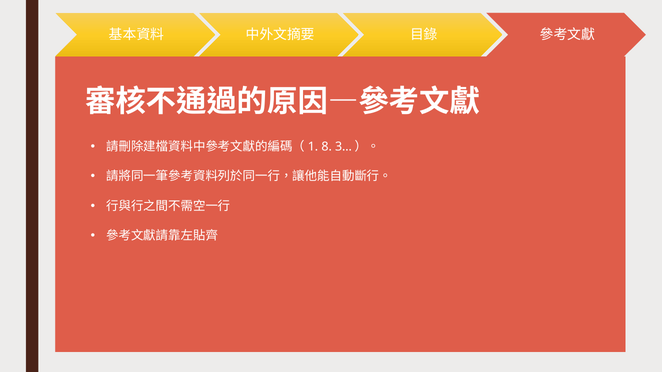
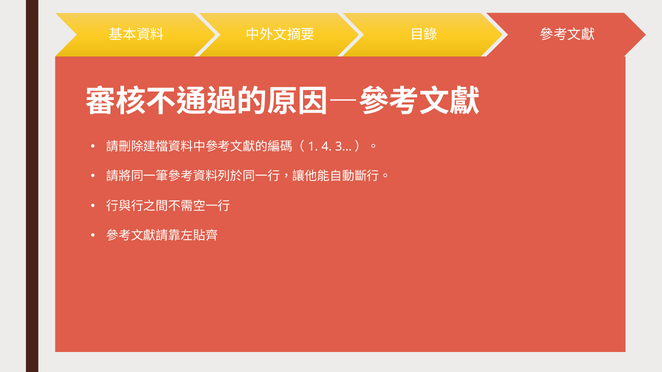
8: 8 -> 4 (327, 147)
